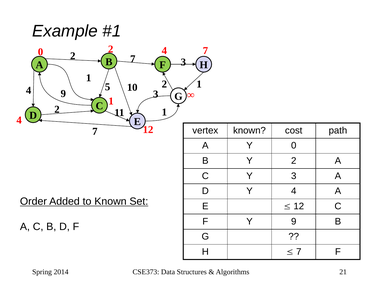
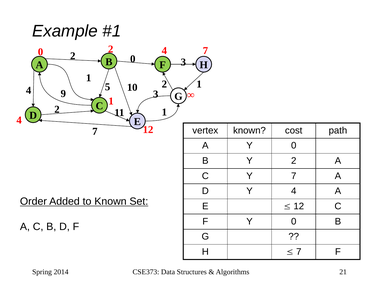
2 7: 7 -> 0 (133, 59)
Y 3: 3 -> 7 (294, 176)
F Y 9: 9 -> 0 (294, 222)
